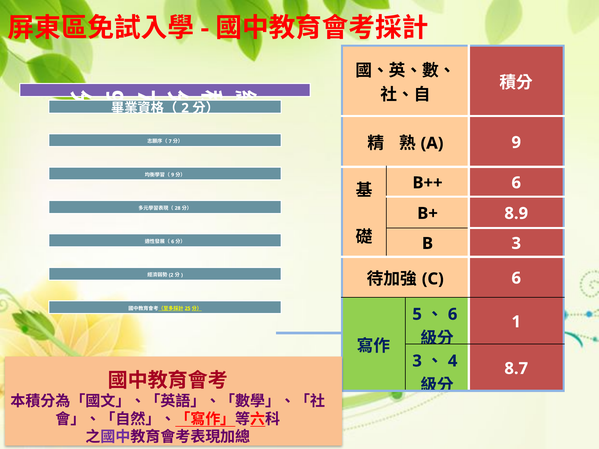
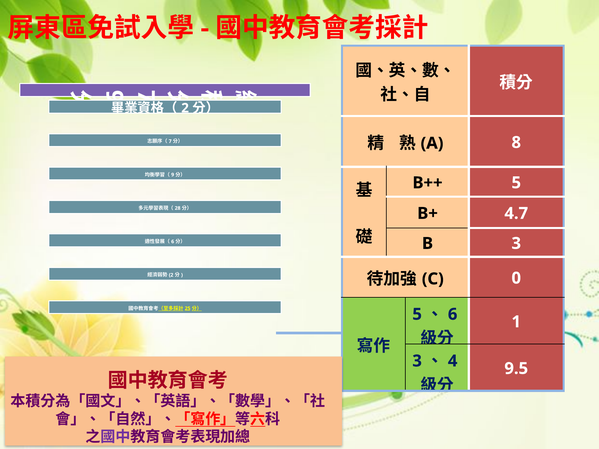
9: 9 -> 8 (516, 143)
B++ 6: 6 -> 5 (516, 183)
8.9: 8.9 -> 4.7 (516, 213)
6: 6 -> 0 (516, 278)
8.7: 8.7 -> 9.5 (516, 369)
